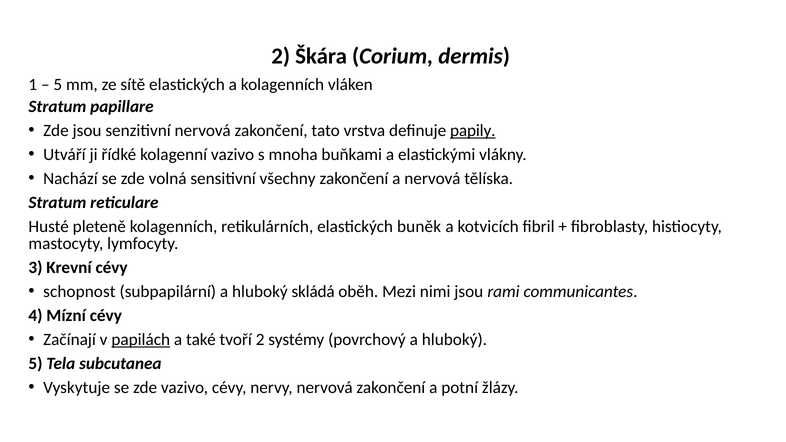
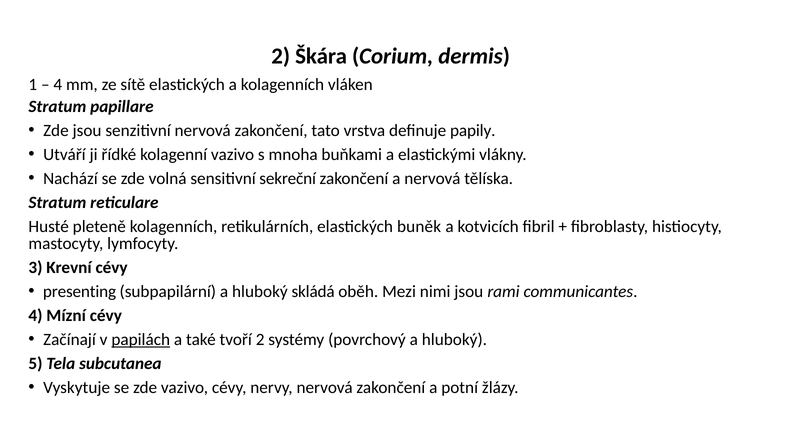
5: 5 -> 4 (58, 84)
papily underline: present -> none (473, 131)
všechny: všechny -> sekreční (288, 179)
schopnost: schopnost -> presenting (80, 292)
